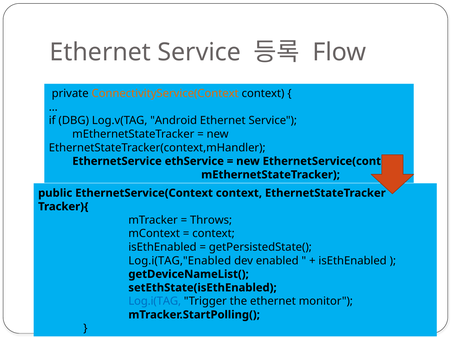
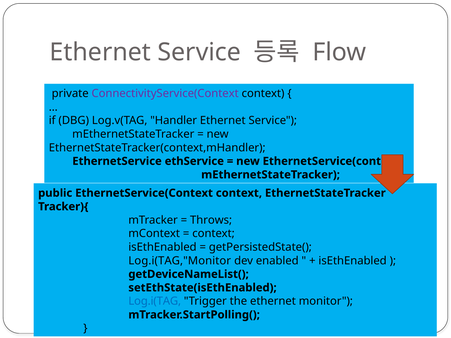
ConnectivityService(Context colour: orange -> purple (165, 94)
Android: Android -> Handler (174, 121)
Log.i(TAG,"Enabled: Log.i(TAG,"Enabled -> Log.i(TAG,"Monitor (180, 261)
